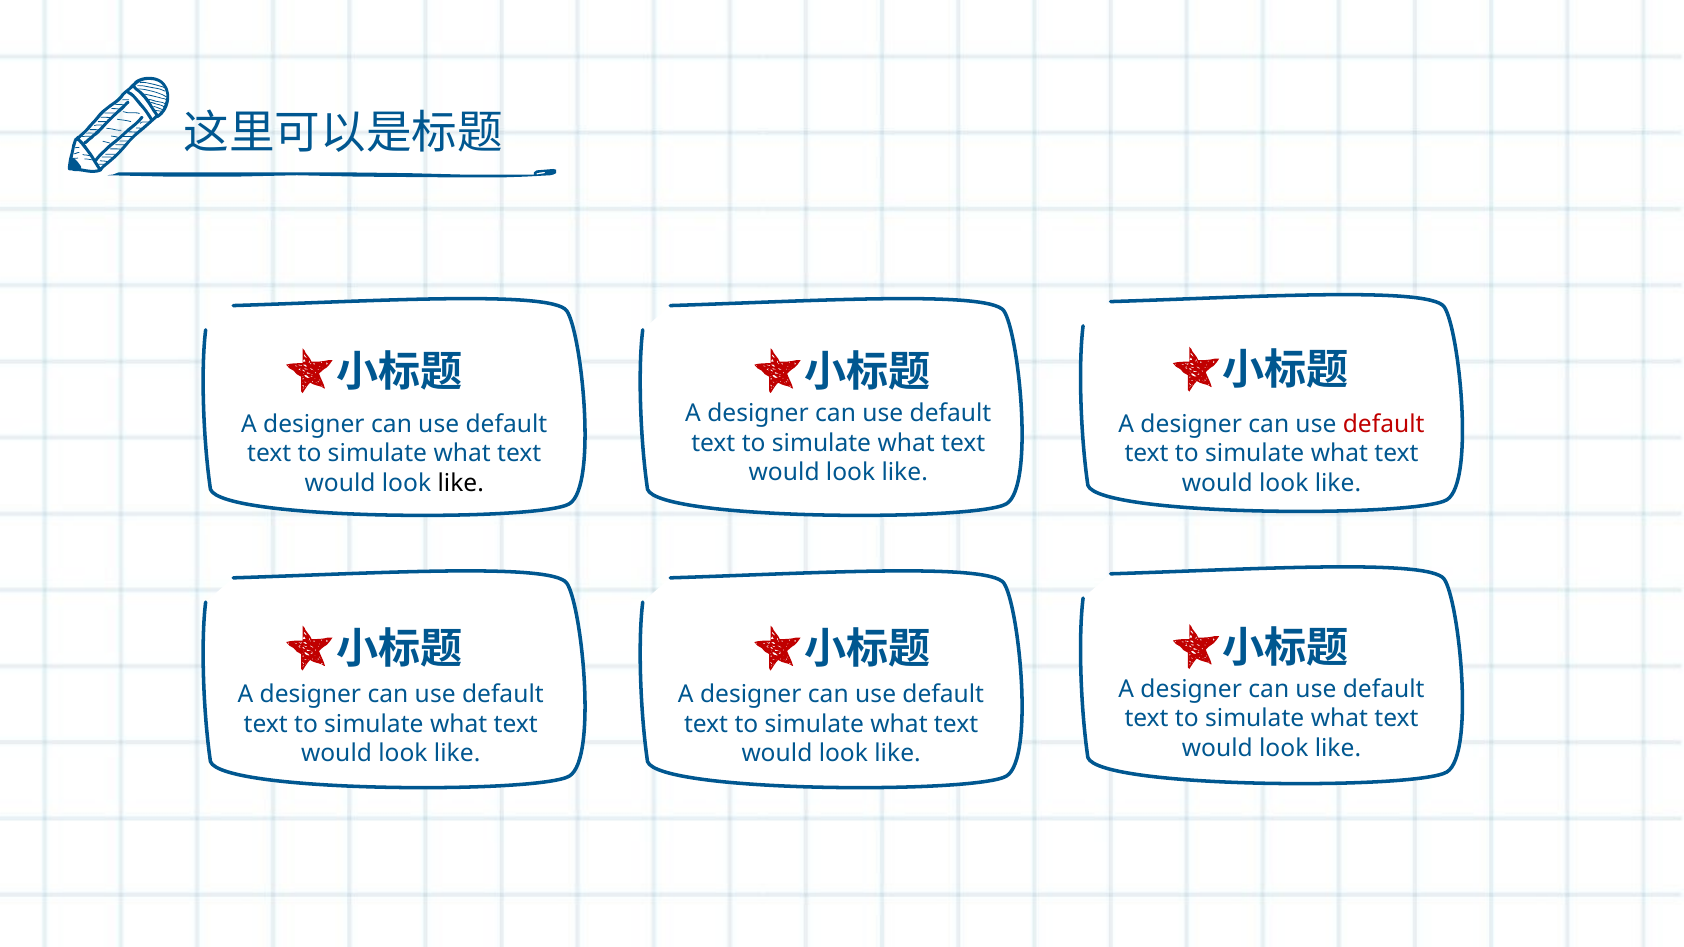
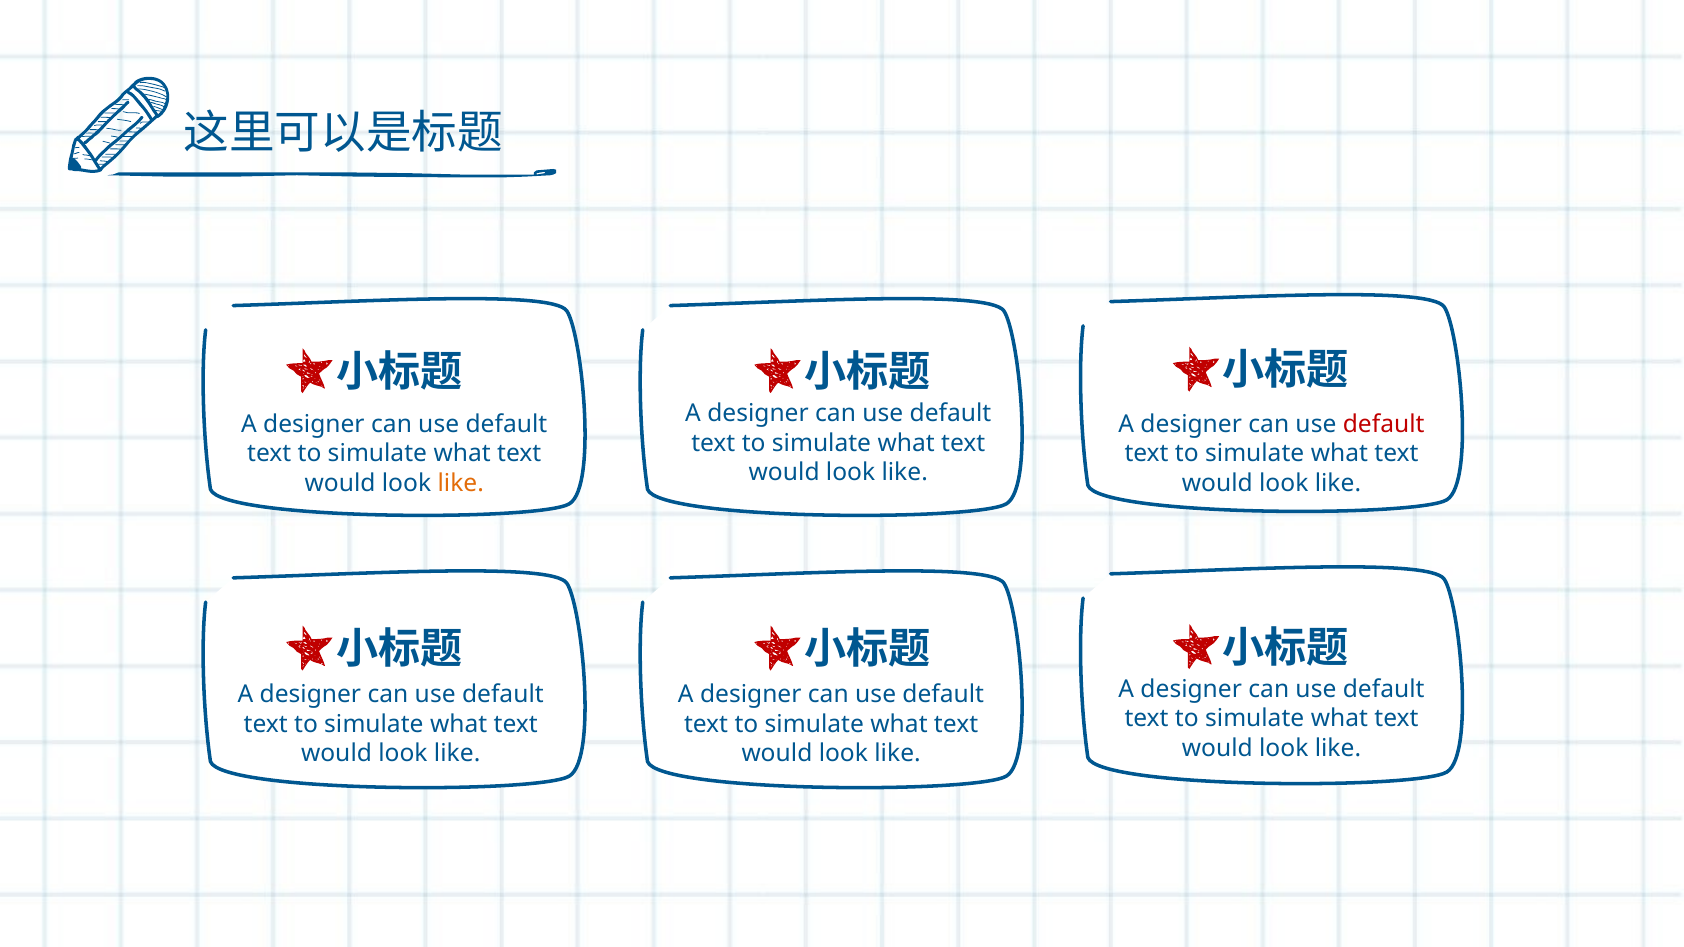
like colour: black -> orange (461, 483)
